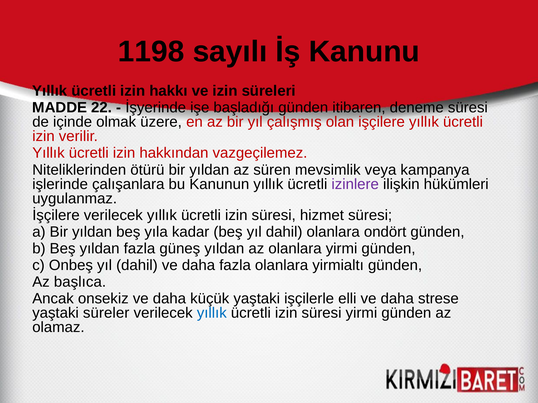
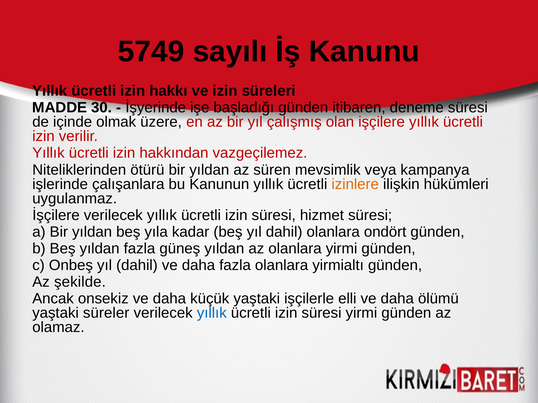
1198: 1198 -> 5749 (151, 52)
22: 22 -> 30 (102, 108)
izinlere colour: purple -> orange (355, 184)
başlıca: başlıca -> şekilde (80, 282)
strese: strese -> ölümü (438, 299)
